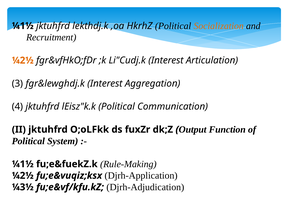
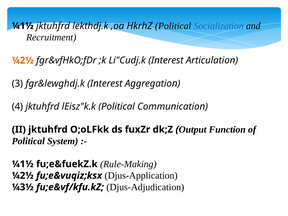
Socialization colour: orange -> blue (219, 26)
Djrh-Application: Djrh-Application -> Djus-Application (141, 176)
Djrh-Adjudication: Djrh-Adjudication -> Djus-Adjudication (145, 187)
